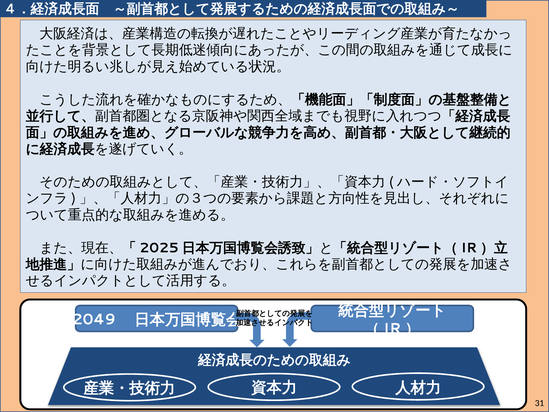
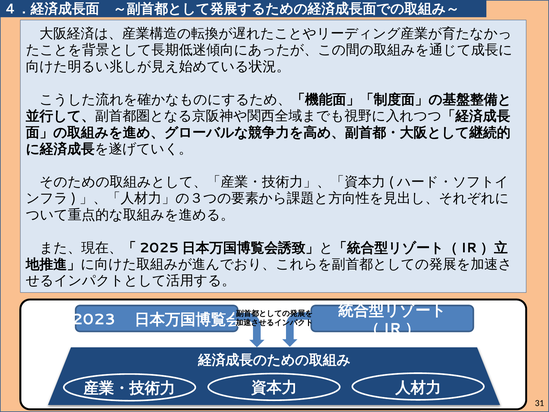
2049: 2049 -> 2023 (94, 319)
